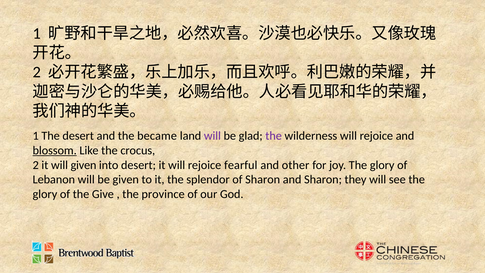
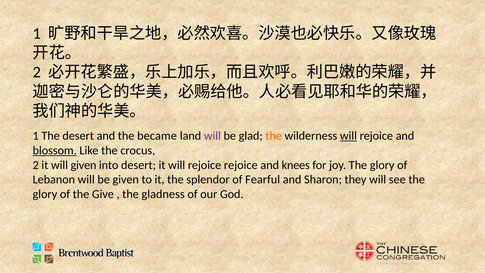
the colour: purple -> orange (274, 136)
will underline: none -> present (348, 136)
rejoice fearful: fearful -> rejoice (241, 165)
other: other -> knees (296, 165)
of Sharon: Sharon -> Fearful (263, 179)
province: province -> gladness (163, 194)
